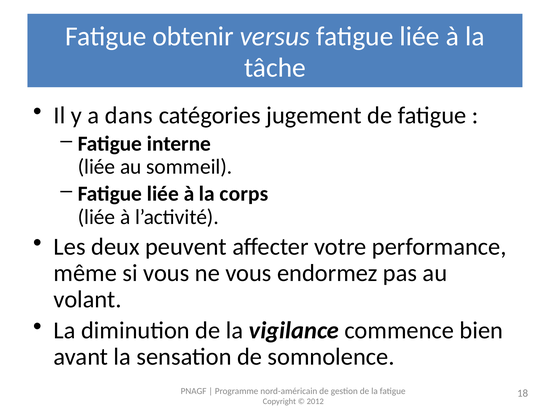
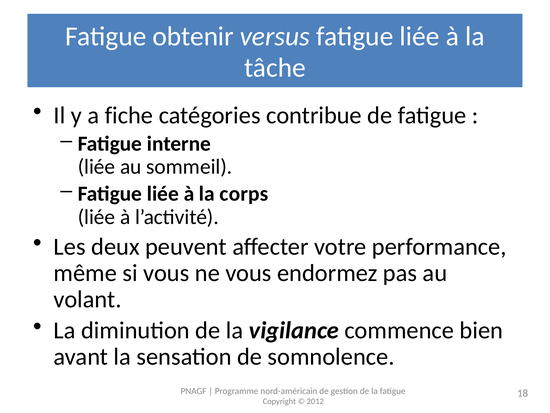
dans: dans -> fiche (129, 115)
jugement: jugement -> contribue (314, 115)
